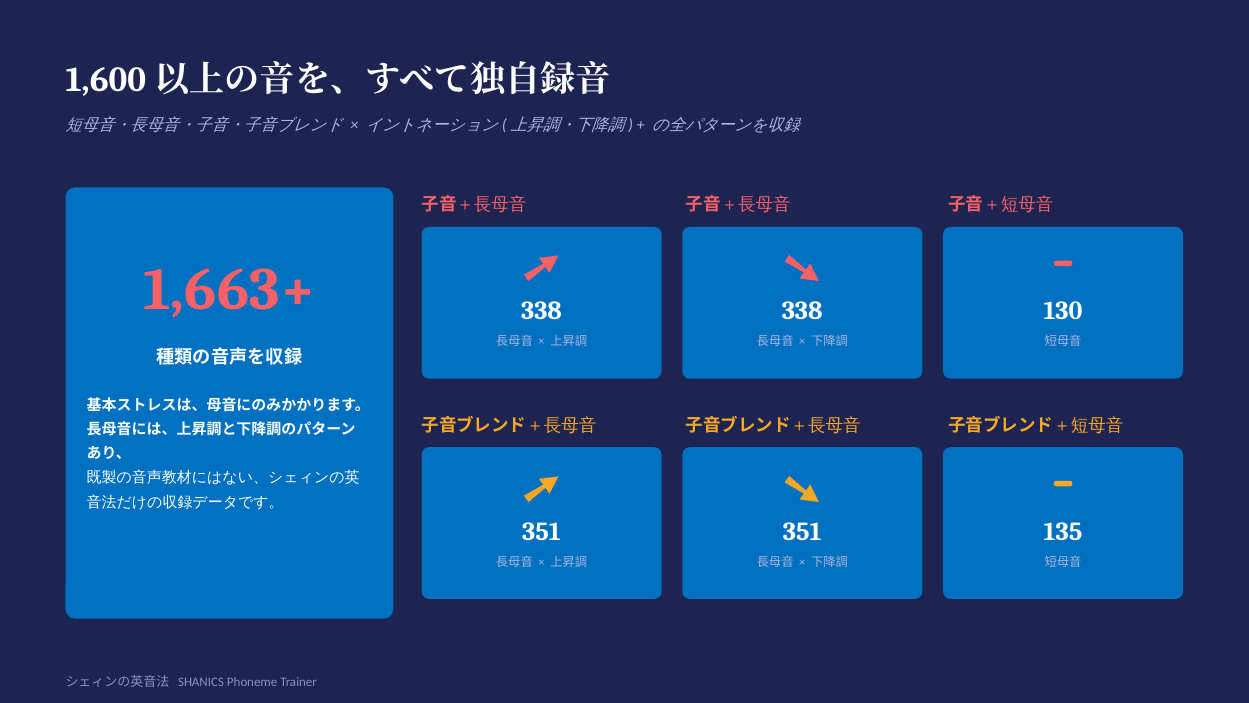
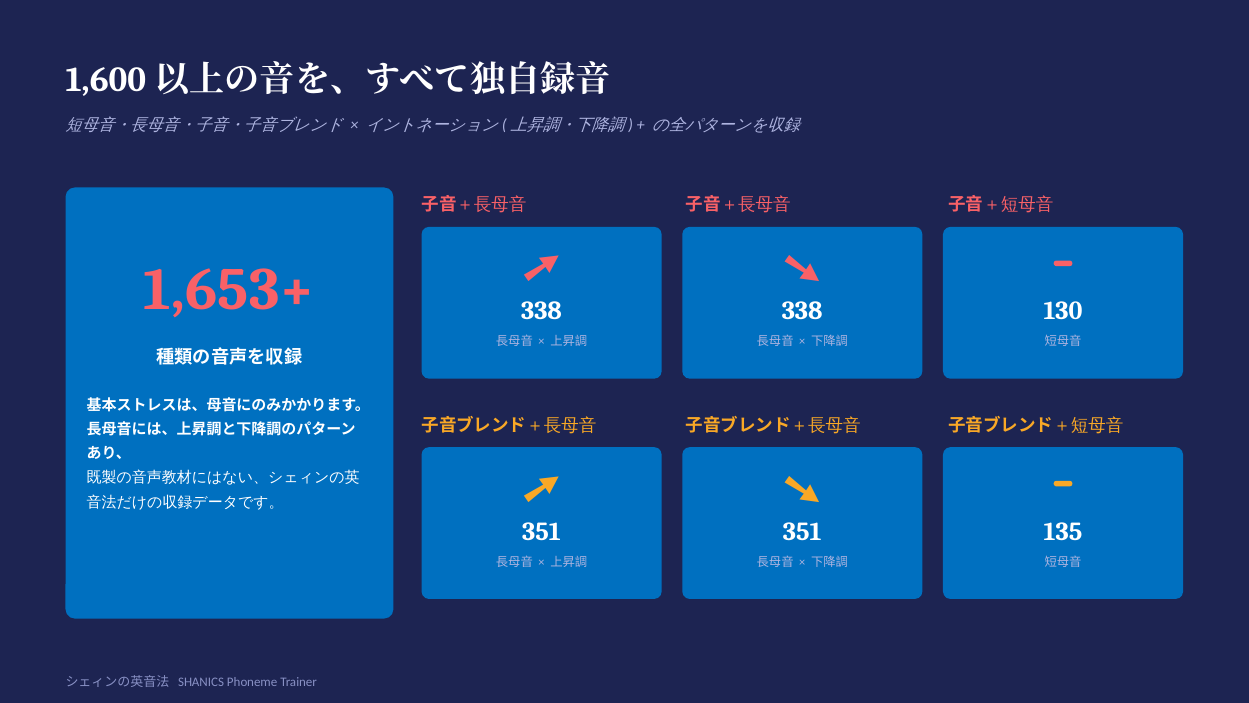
1,663+: 1,663+ -> 1,653+ (229, 290)
